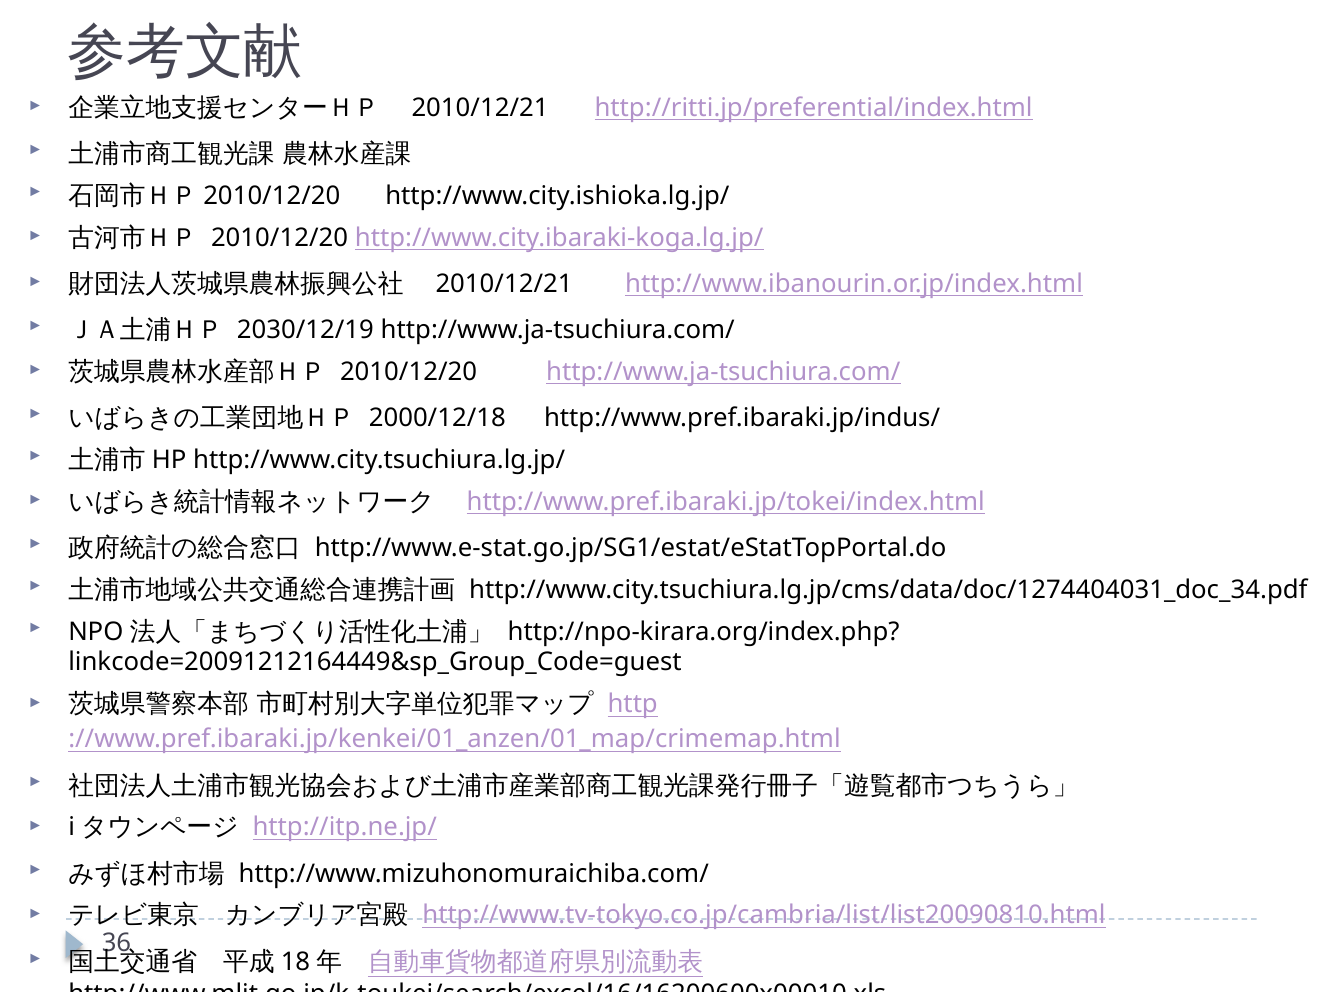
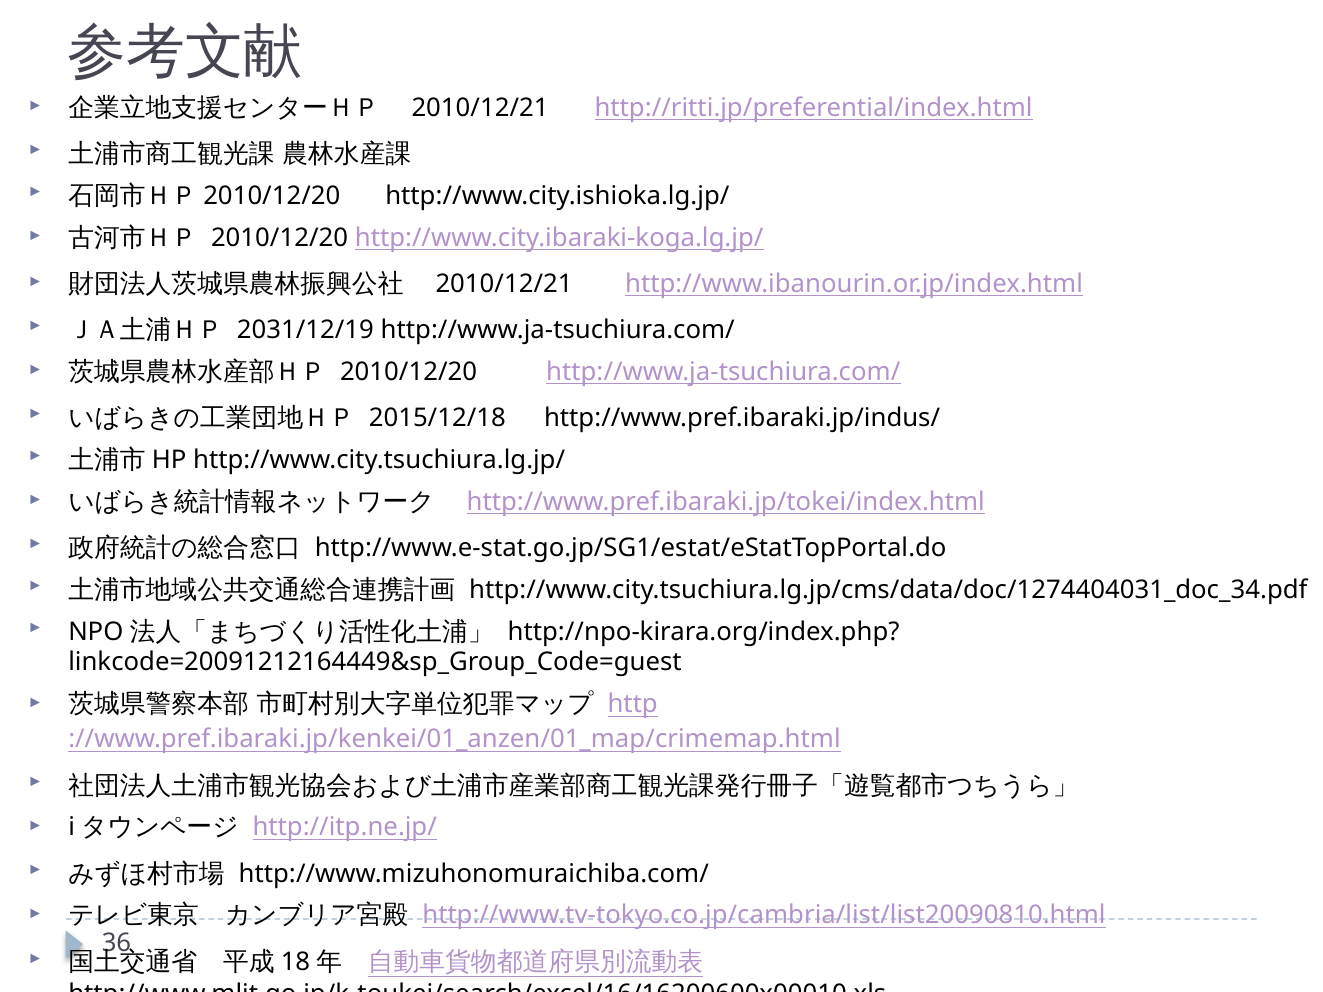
2030/12/19: 2030/12/19 -> 2031/12/19 (305, 330)
2000/12/18: 2000/12/18 -> 2015/12/18 (437, 418)
